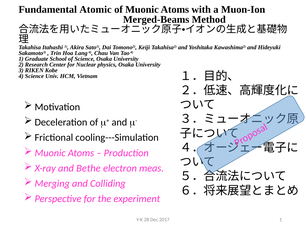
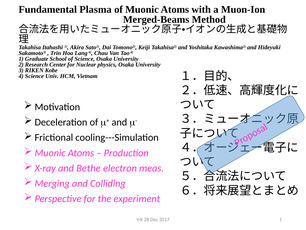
Atomic: Atomic -> Plasma (96, 9)
